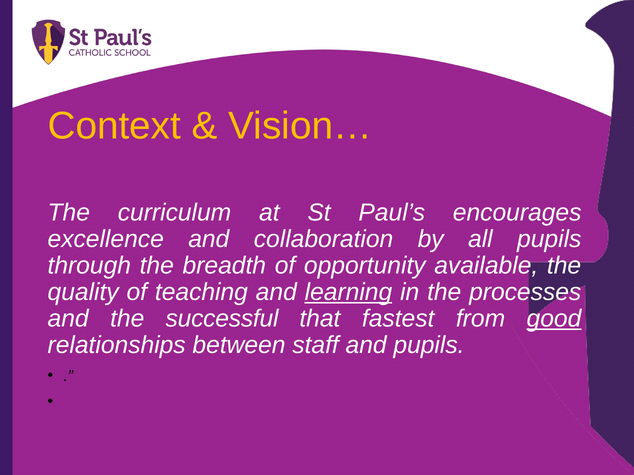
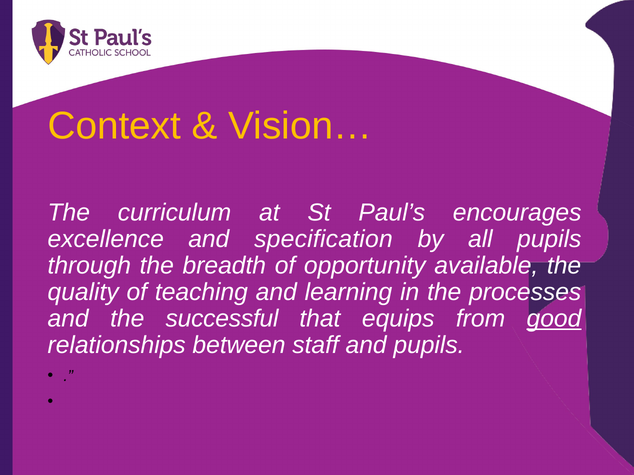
collaboration: collaboration -> specification (323, 239)
learning underline: present -> none (348, 292)
fastest: fastest -> equips (398, 319)
